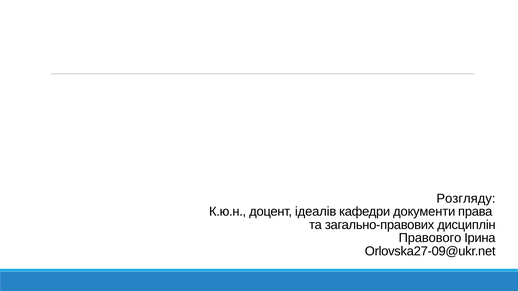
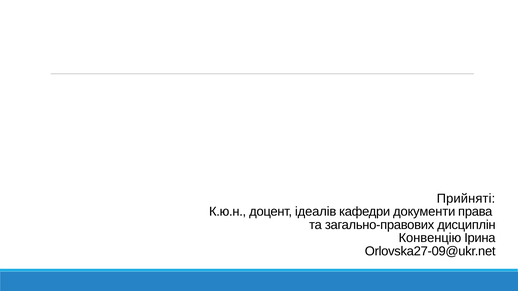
Розгляду: Розгляду -> Прийняті (466, 199)
Правового: Правового -> Конвенцію (430, 238)
